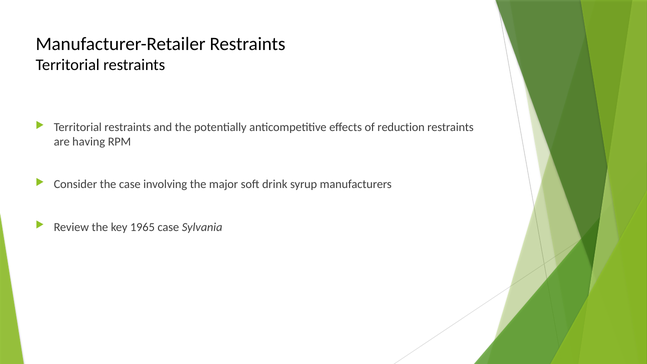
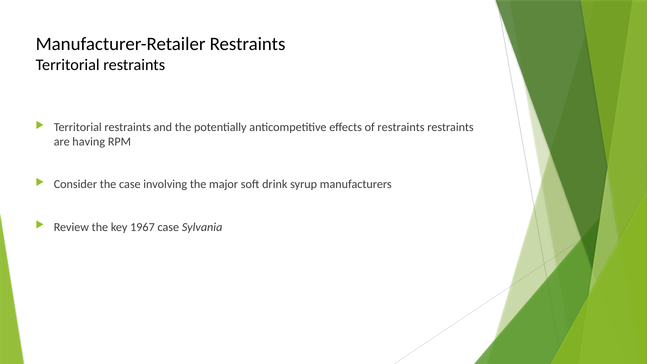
of reduction: reduction -> restraints (401, 127)
1965: 1965 -> 1967 (142, 227)
